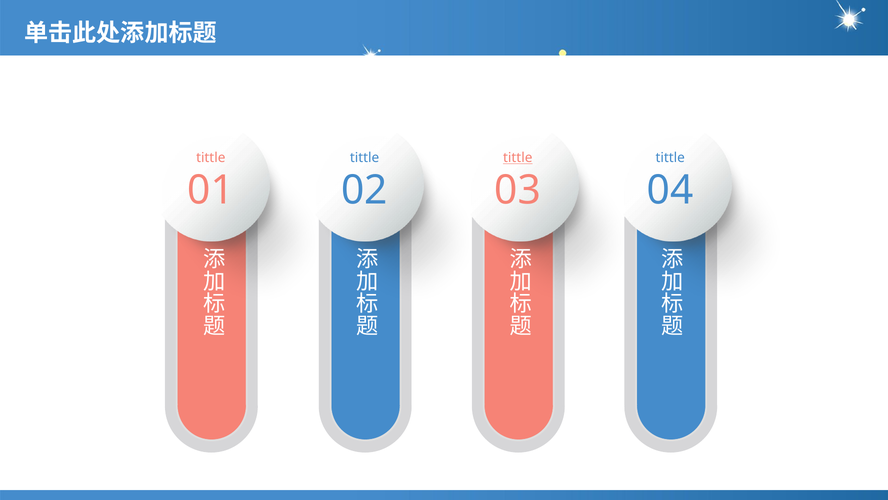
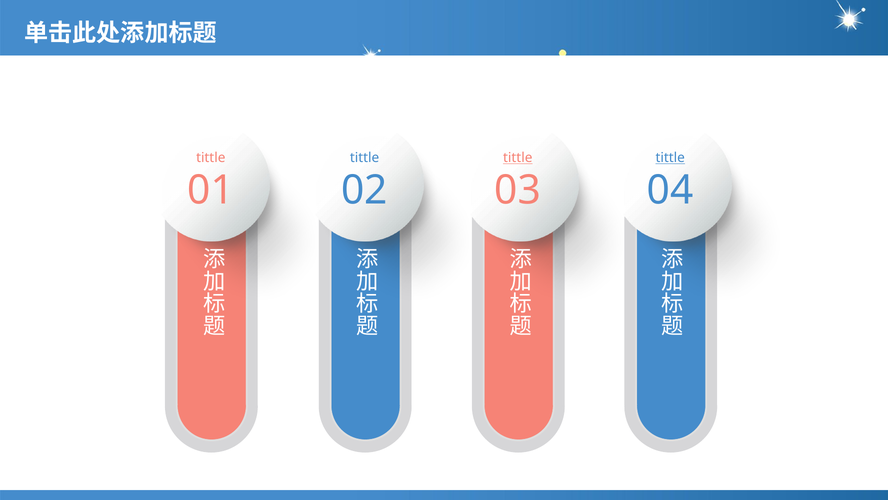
tittle underline: none -> present (670, 158)
